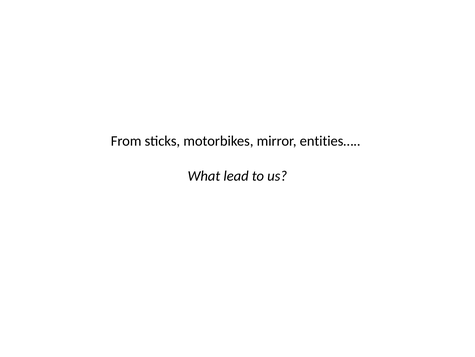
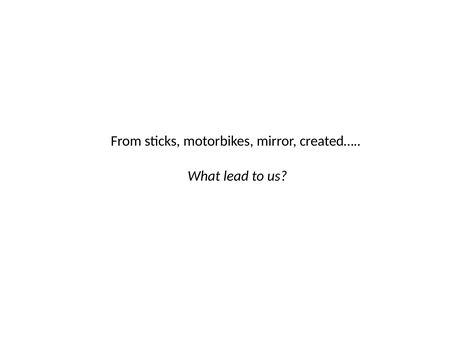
entities…: entities… -> created… (330, 141)
